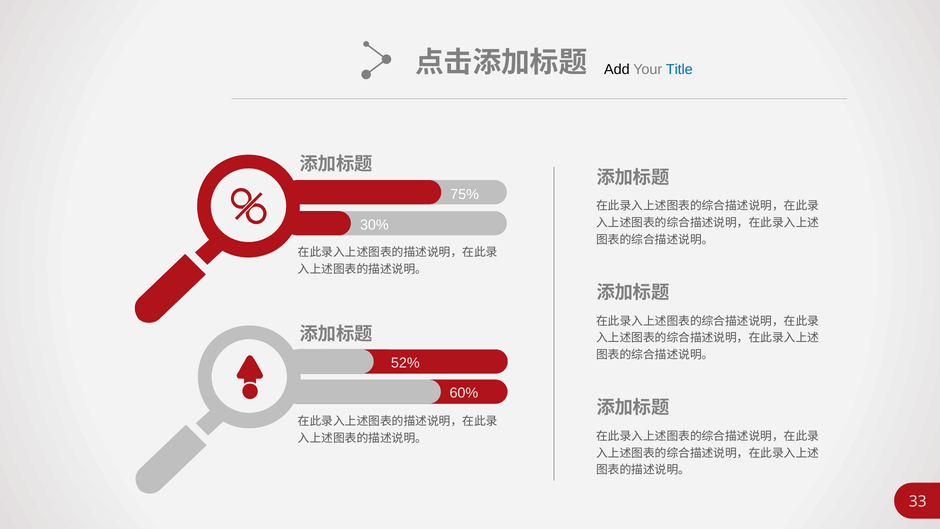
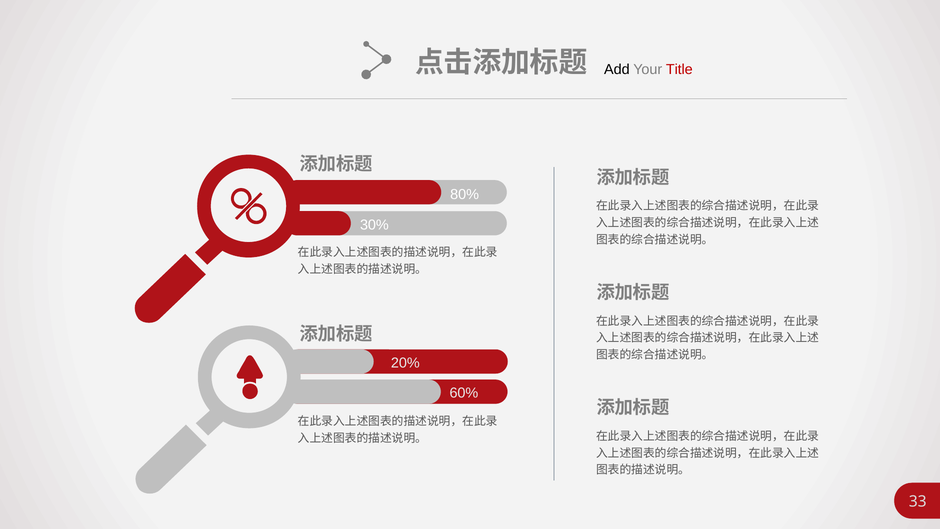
Title colour: blue -> red (679, 69)
75%: 75% -> 80% (465, 195)
52%: 52% -> 20% (405, 363)
